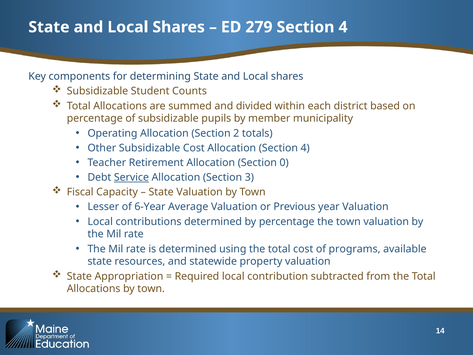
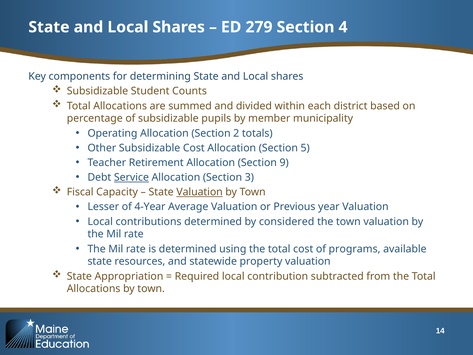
Allocation Section 4: 4 -> 5 (305, 148)
0: 0 -> 9 (284, 163)
Valuation underline: none -> present (200, 192)
6-Year: 6-Year -> 4-Year (150, 207)
by percentage: percentage -> considered (287, 221)
